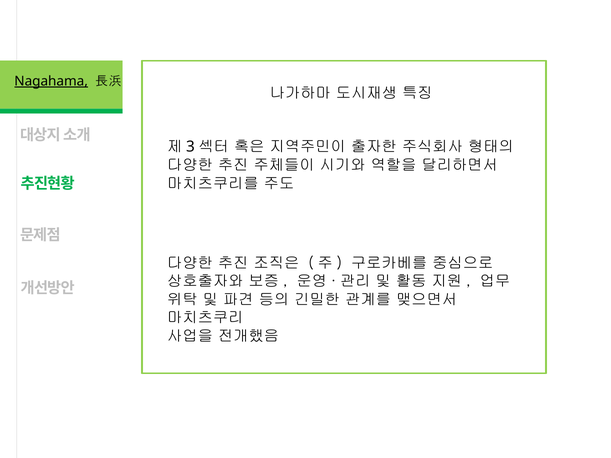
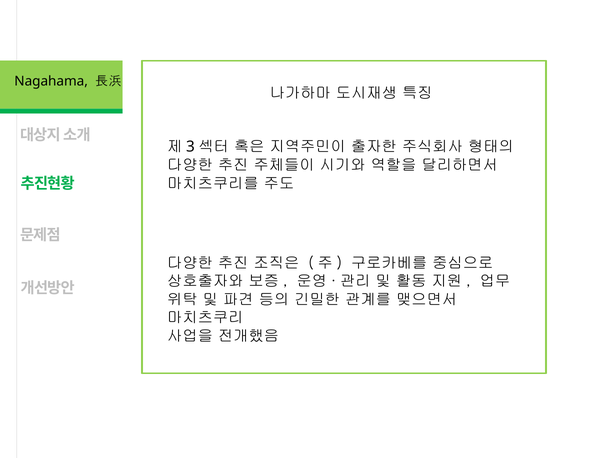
Nagahama underline: present -> none (51, 81)
